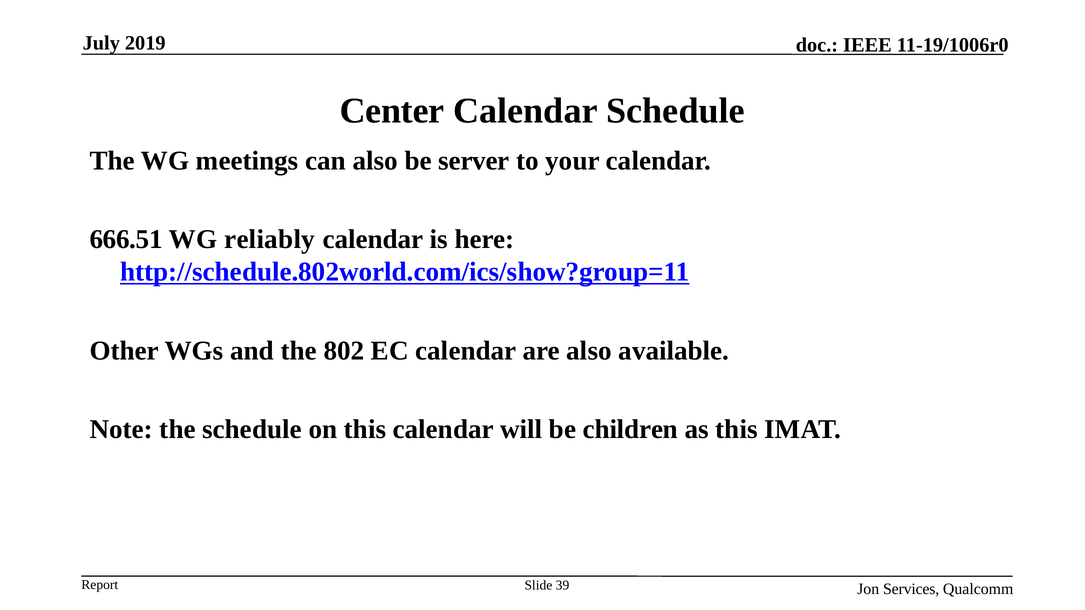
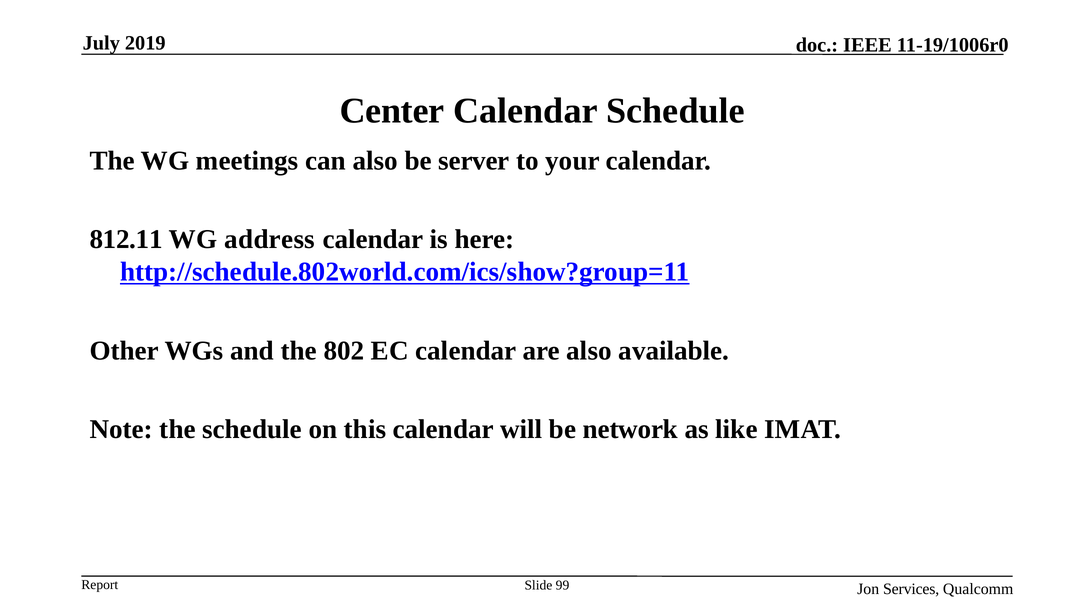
666.51: 666.51 -> 812.11 (126, 239)
reliably: reliably -> address (270, 239)
children: children -> network (630, 429)
as this: this -> like (737, 429)
39: 39 -> 99 (563, 585)
